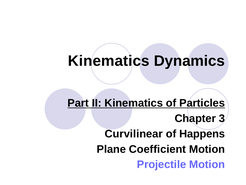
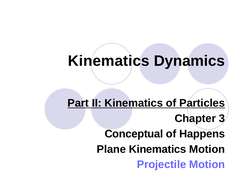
Curvilinear: Curvilinear -> Conceptual (134, 133)
Plane Coefficient: Coefficient -> Kinematics (158, 149)
